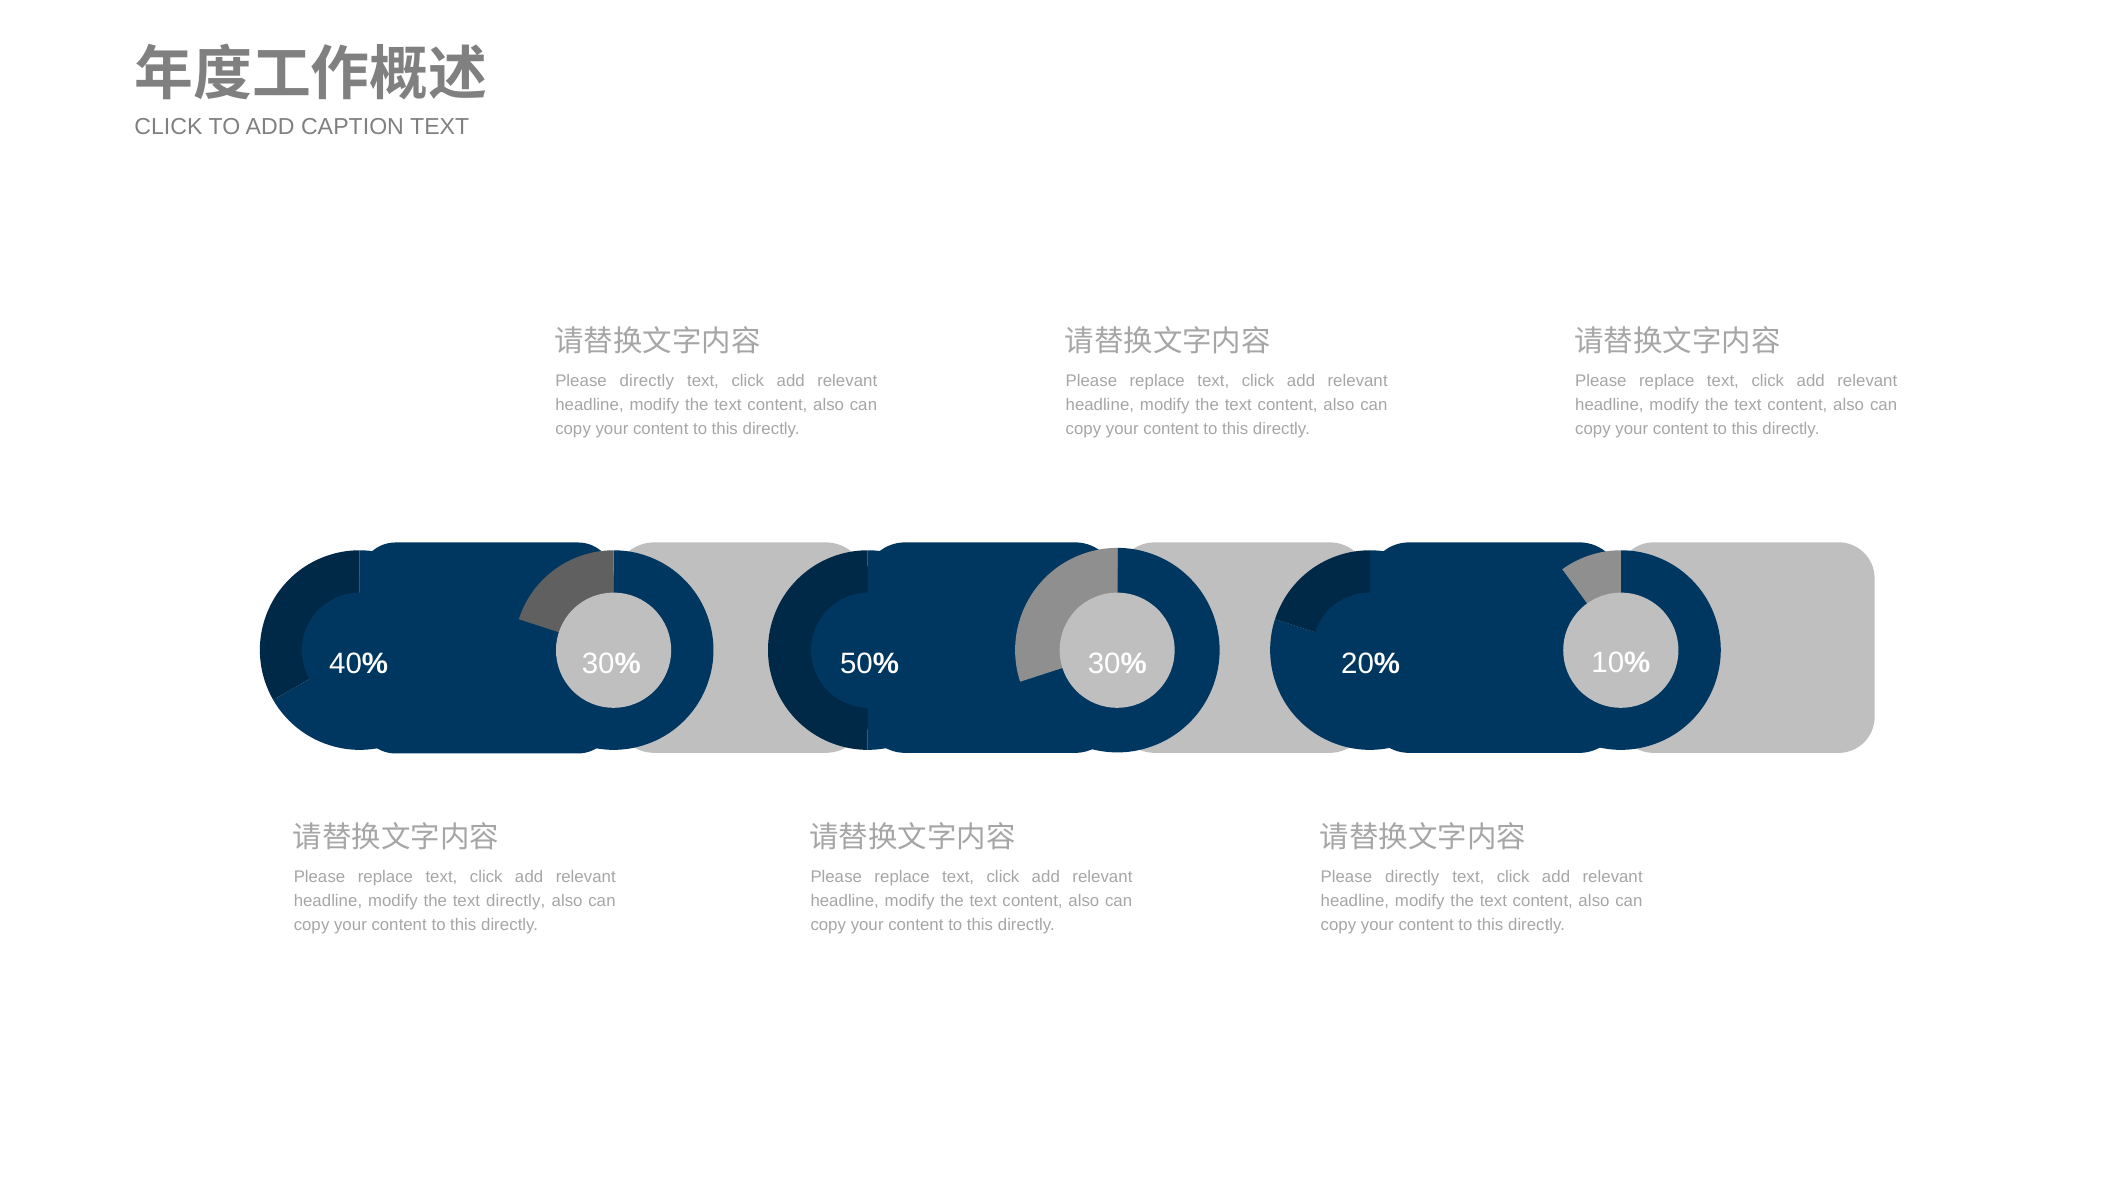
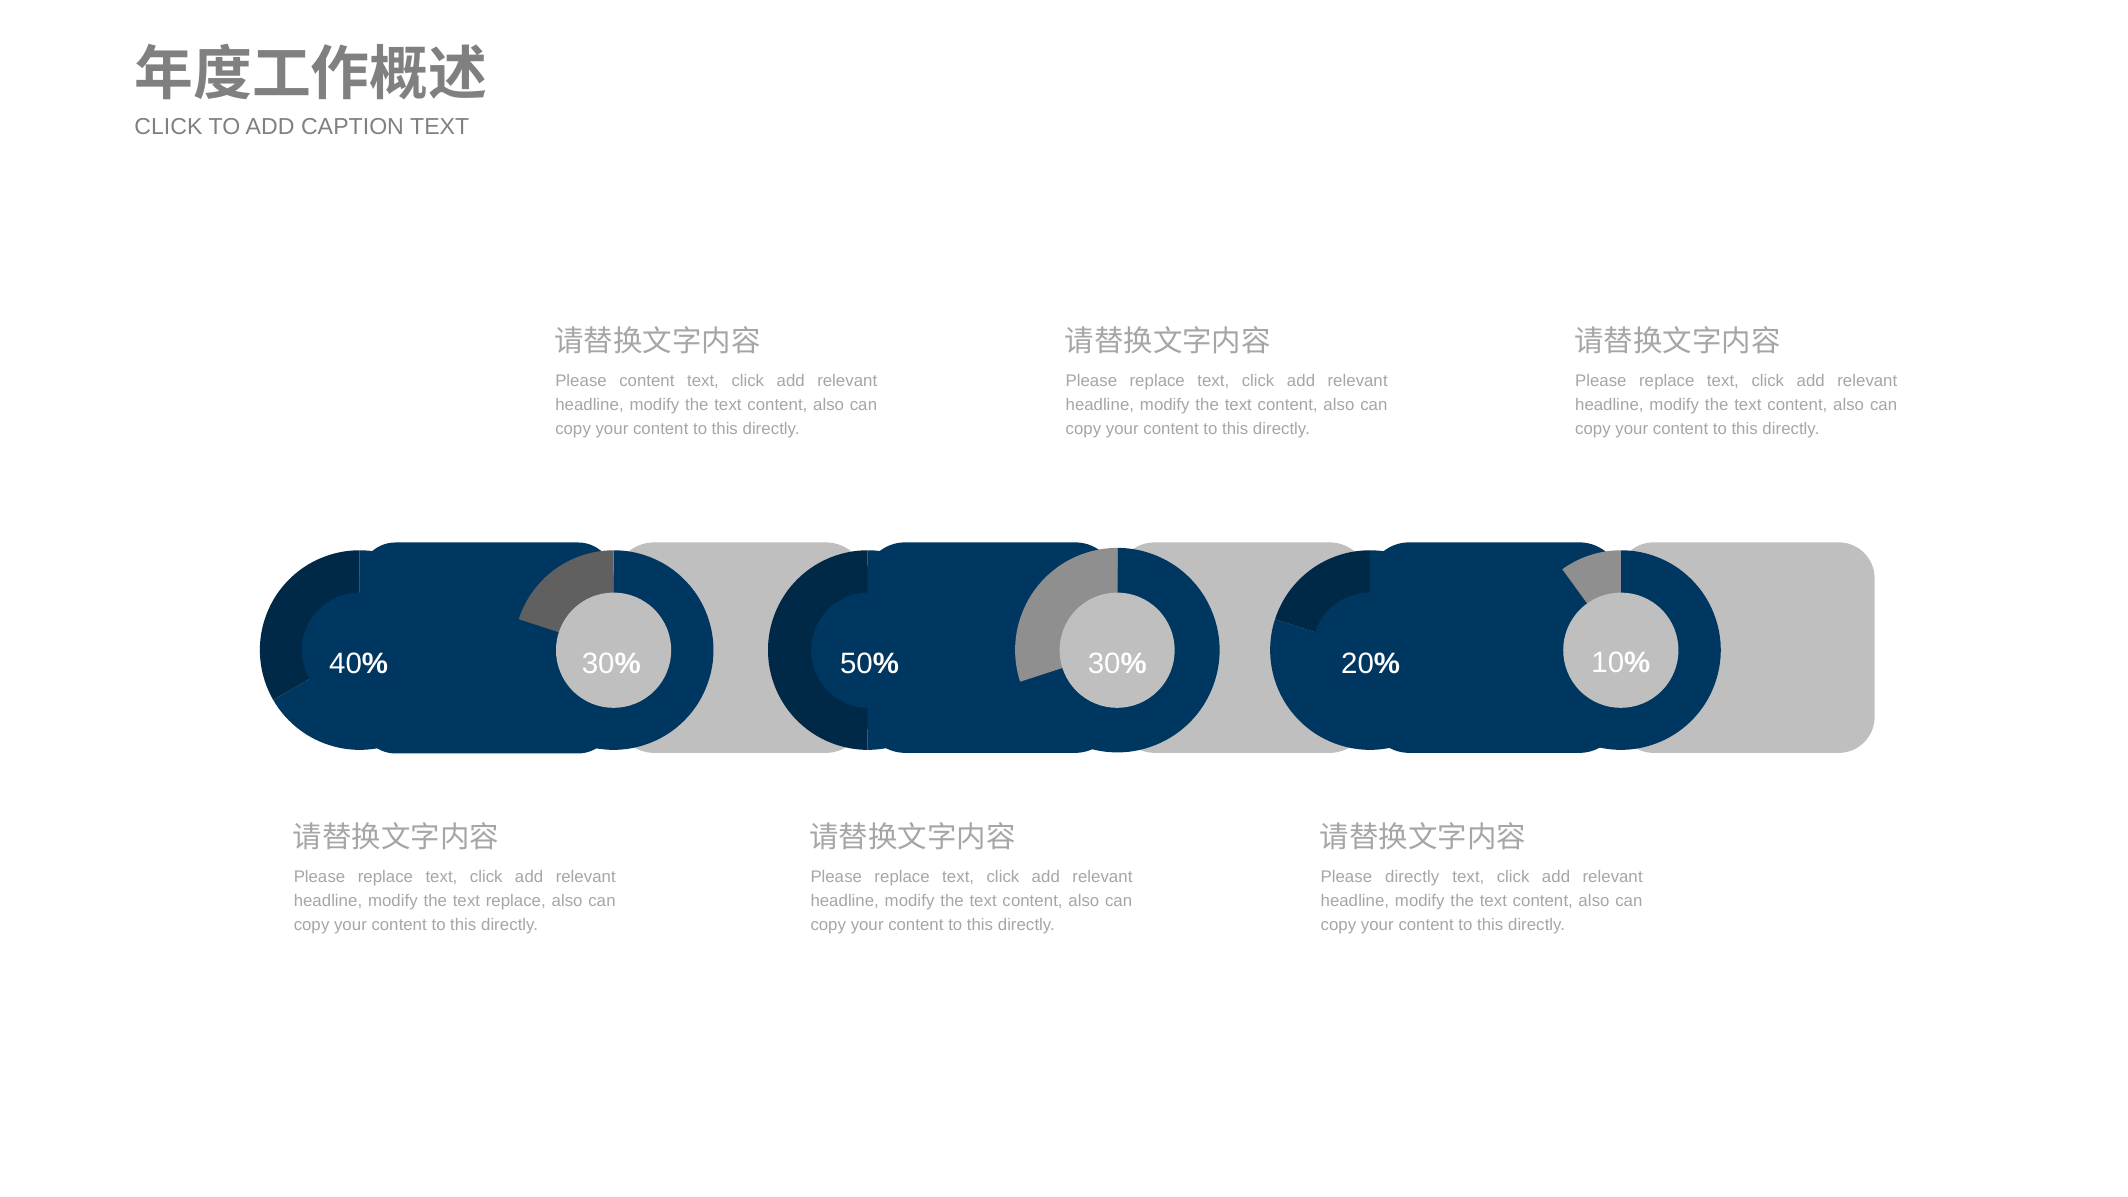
directly: directly -> content (647, 381)
text directly: directly -> replace (516, 901)
